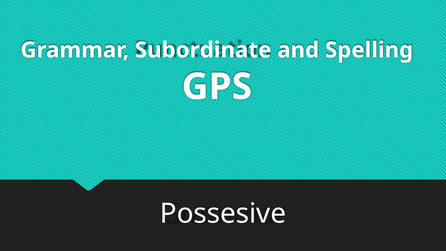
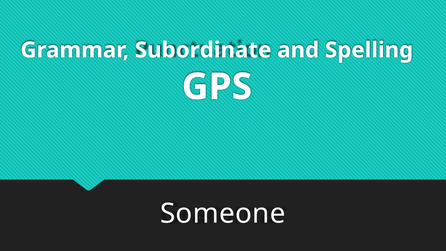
Possesive: Possesive -> Someone (223, 214)
